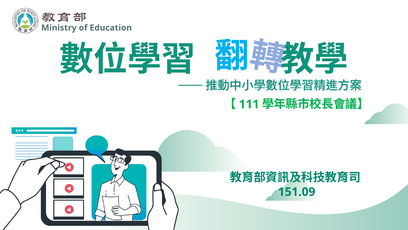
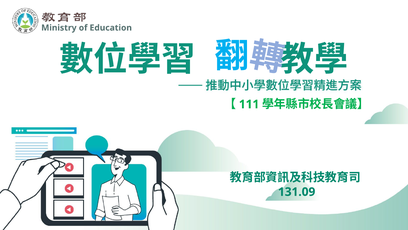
151.09: 151.09 -> 131.09 (297, 192)
